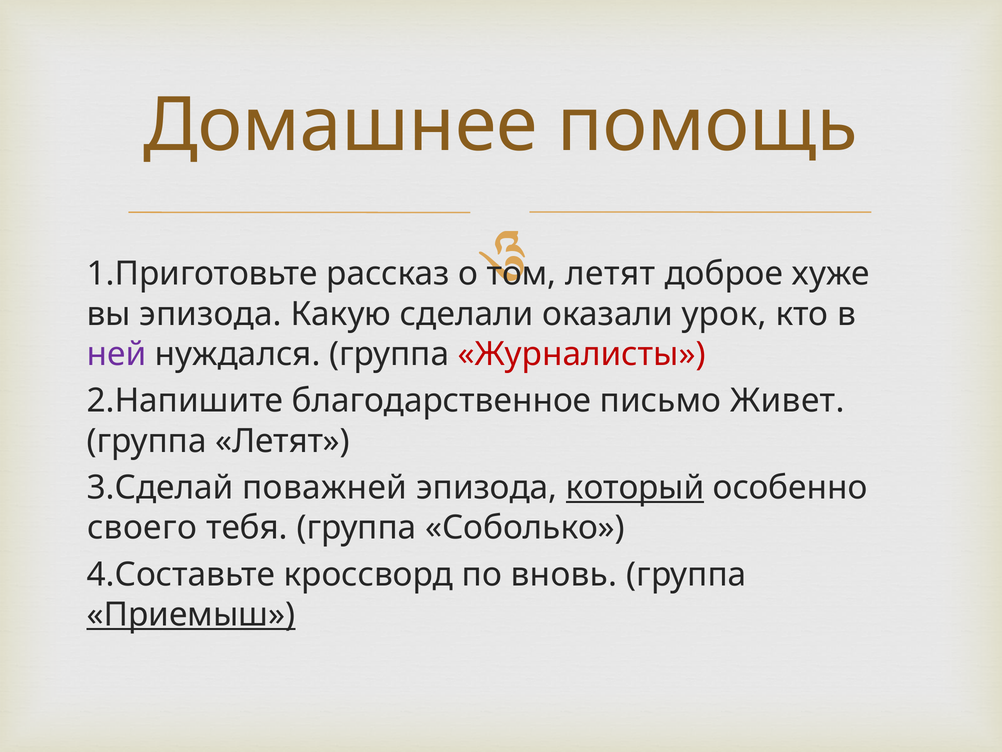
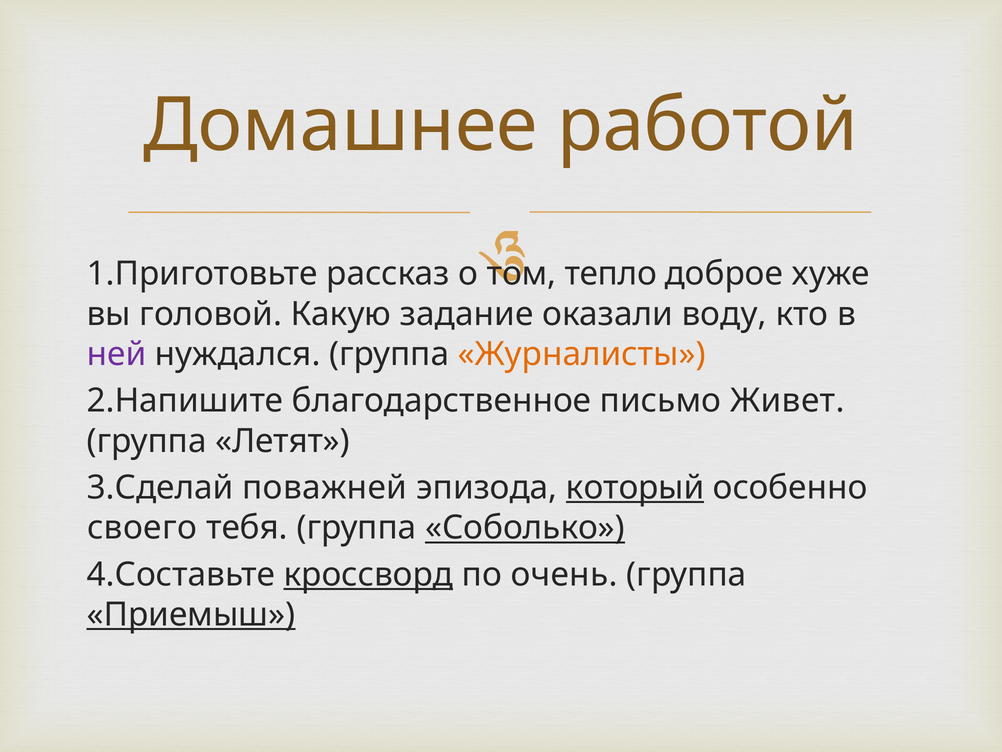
помощь: помощь -> работой (708, 125)
летят: летят -> тепло (611, 274)
вы эпизода: эпизода -> головой (211, 314)
сделали: сделали -> задание (467, 314)
урок: урок -> воду (724, 314)
Журналисты colour: red -> orange (582, 354)
Соболько underline: none -> present (525, 528)
кроссворд underline: none -> present (368, 574)
вновь: вновь -> очень (564, 574)
